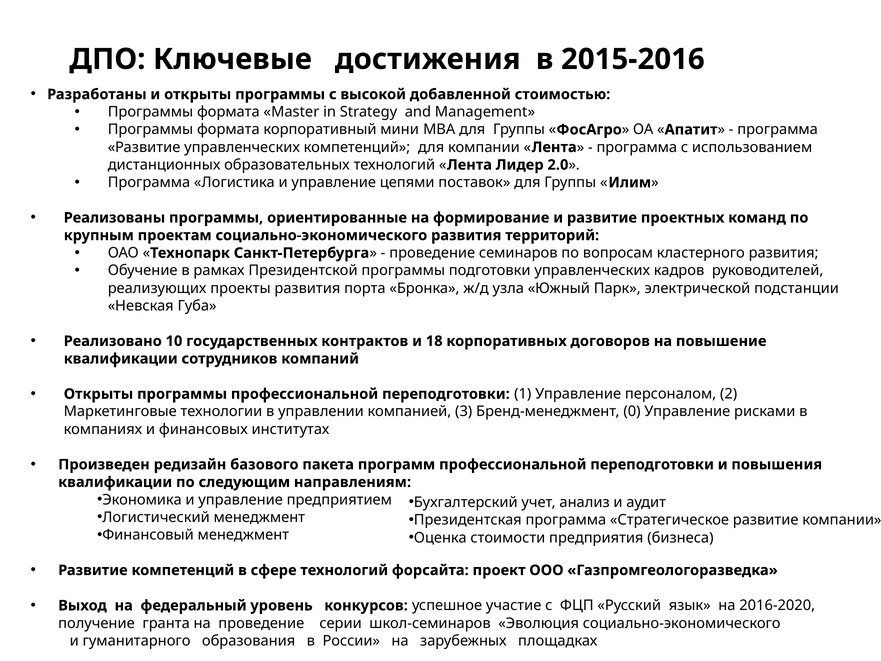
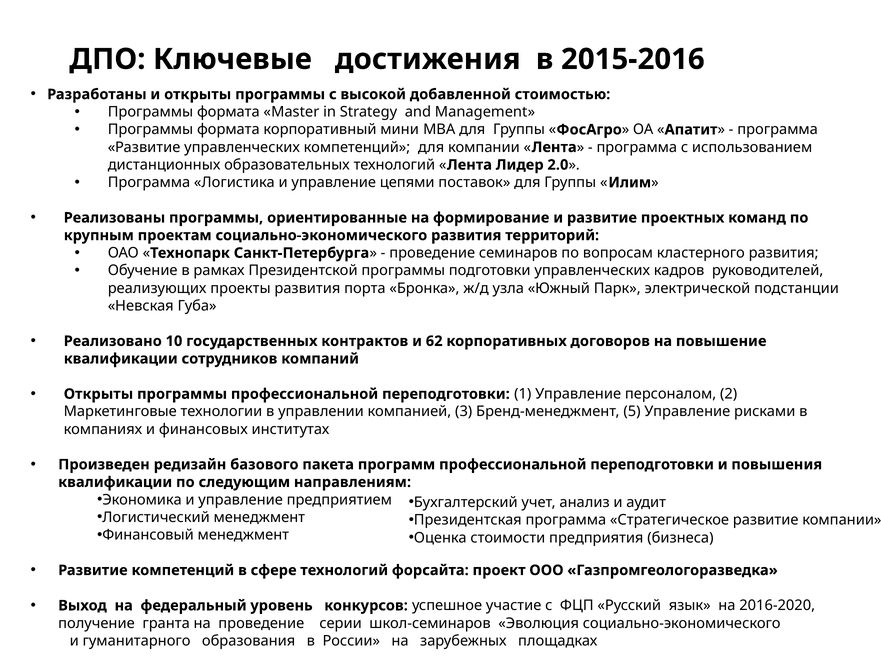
18: 18 -> 62 (434, 341)
0: 0 -> 5 (632, 411)
